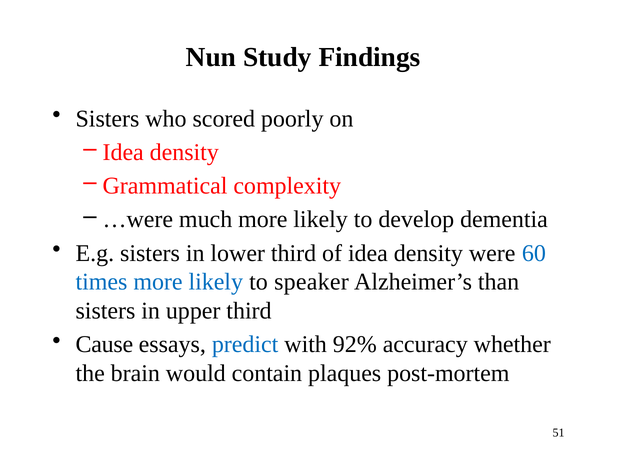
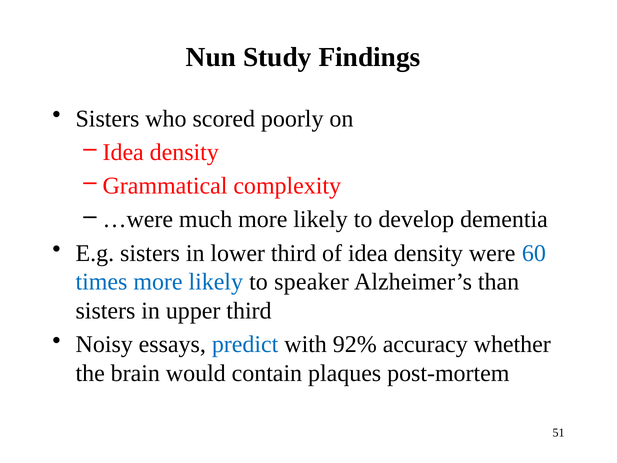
Cause: Cause -> Noisy (104, 344)
